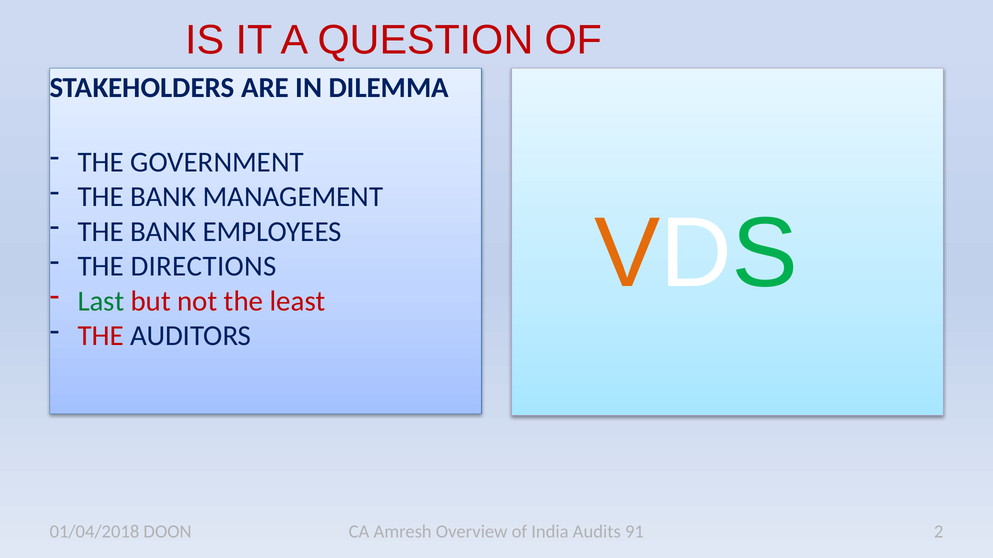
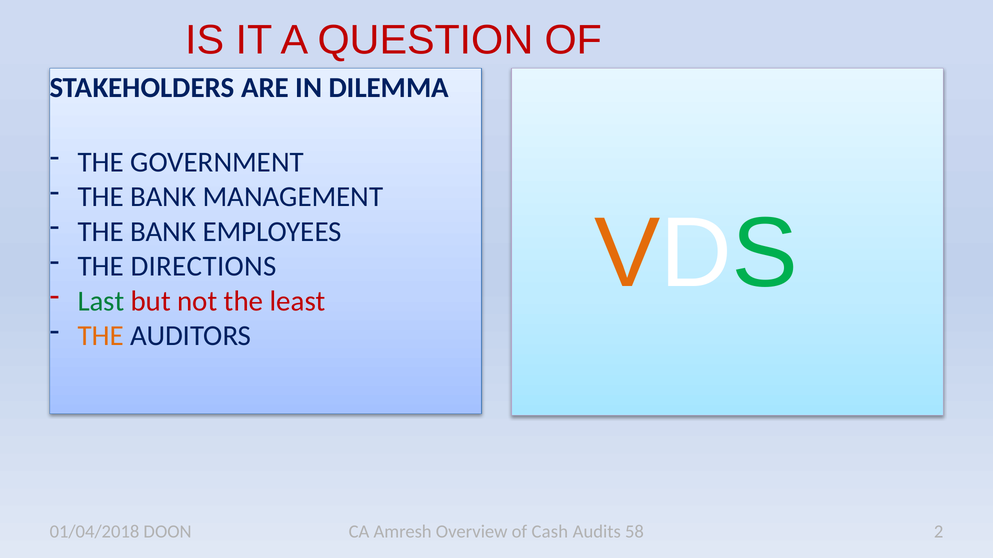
THE colour: red -> orange (101, 336)
India: India -> Cash (550, 532)
91: 91 -> 58 (634, 532)
